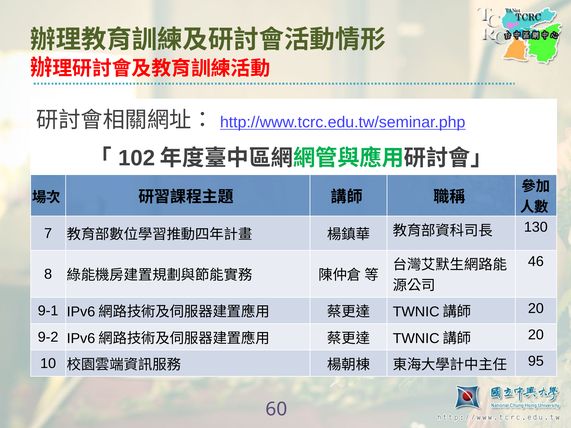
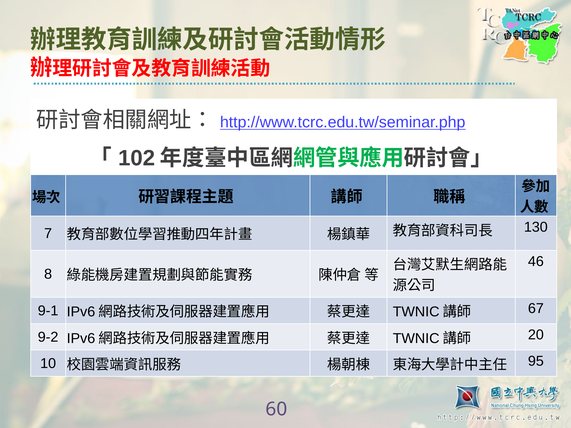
20: 20 -> 67 (536, 309)
